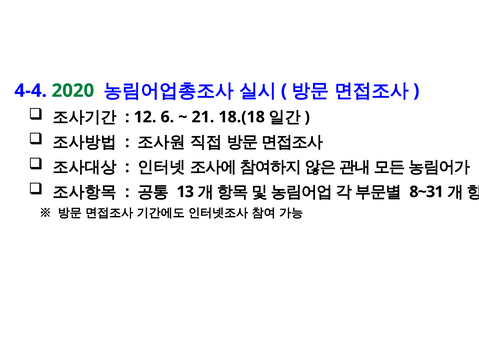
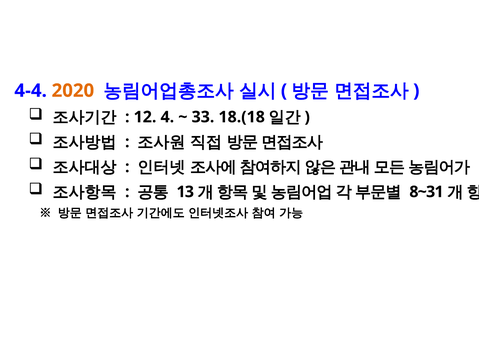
2020 colour: green -> orange (73, 90)
6: 6 -> 4 (167, 117)
21: 21 -> 33 (203, 117)
